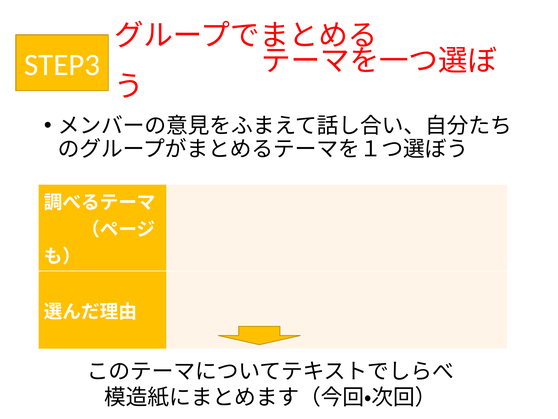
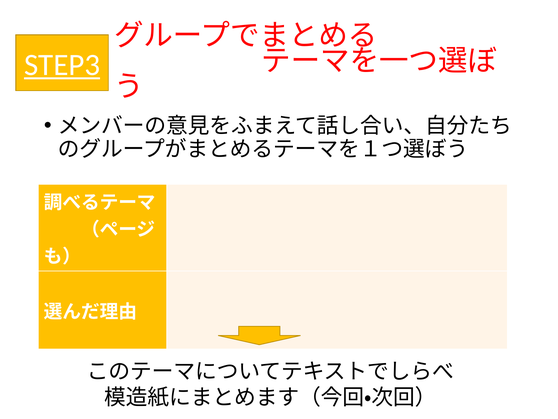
STEP3 underline: none -> present (62, 65)
